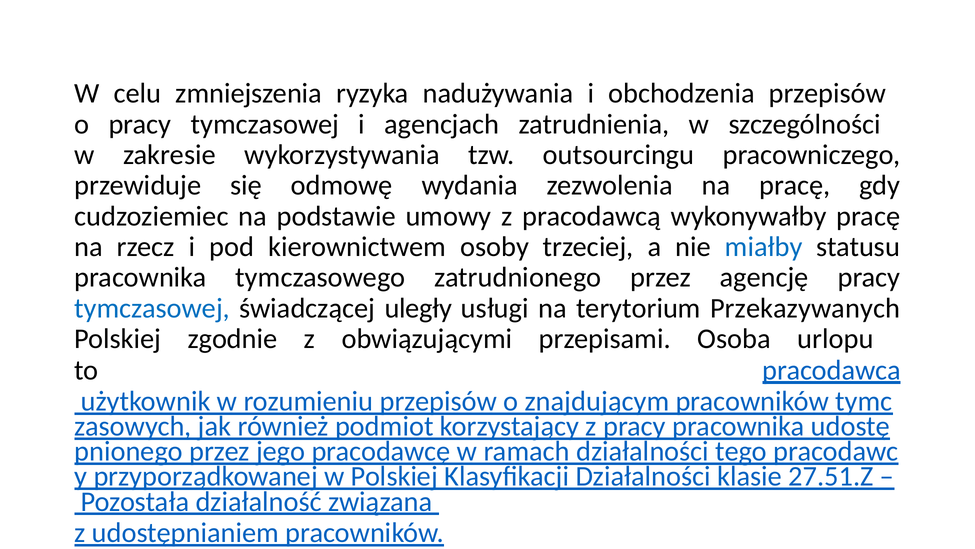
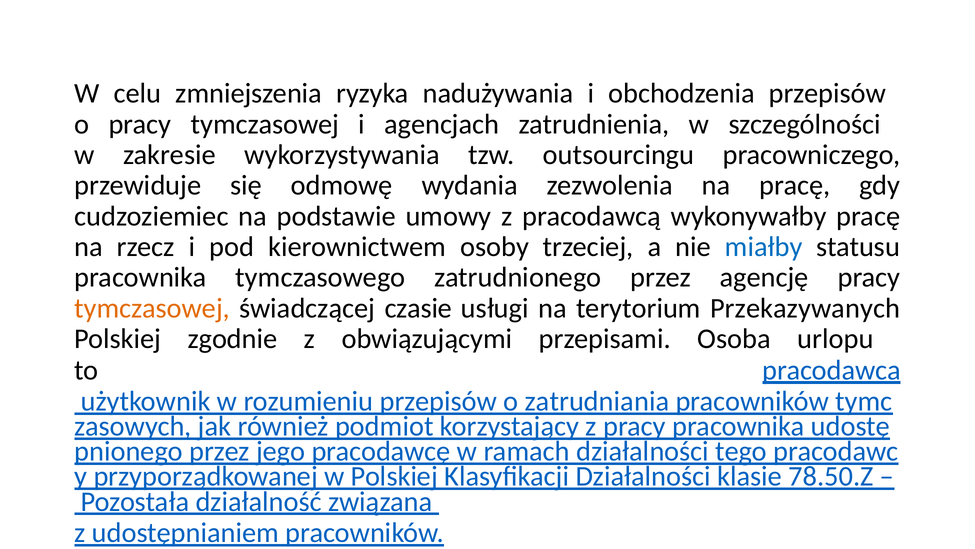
tymczasowej colour: blue -> orange (152, 308)
uległy: uległy -> czasie (418, 308)
znajdującym: znajdującym -> zatrudniania (597, 401)
27.51.Z: 27.51.Z -> 78.50.Z (831, 476)
